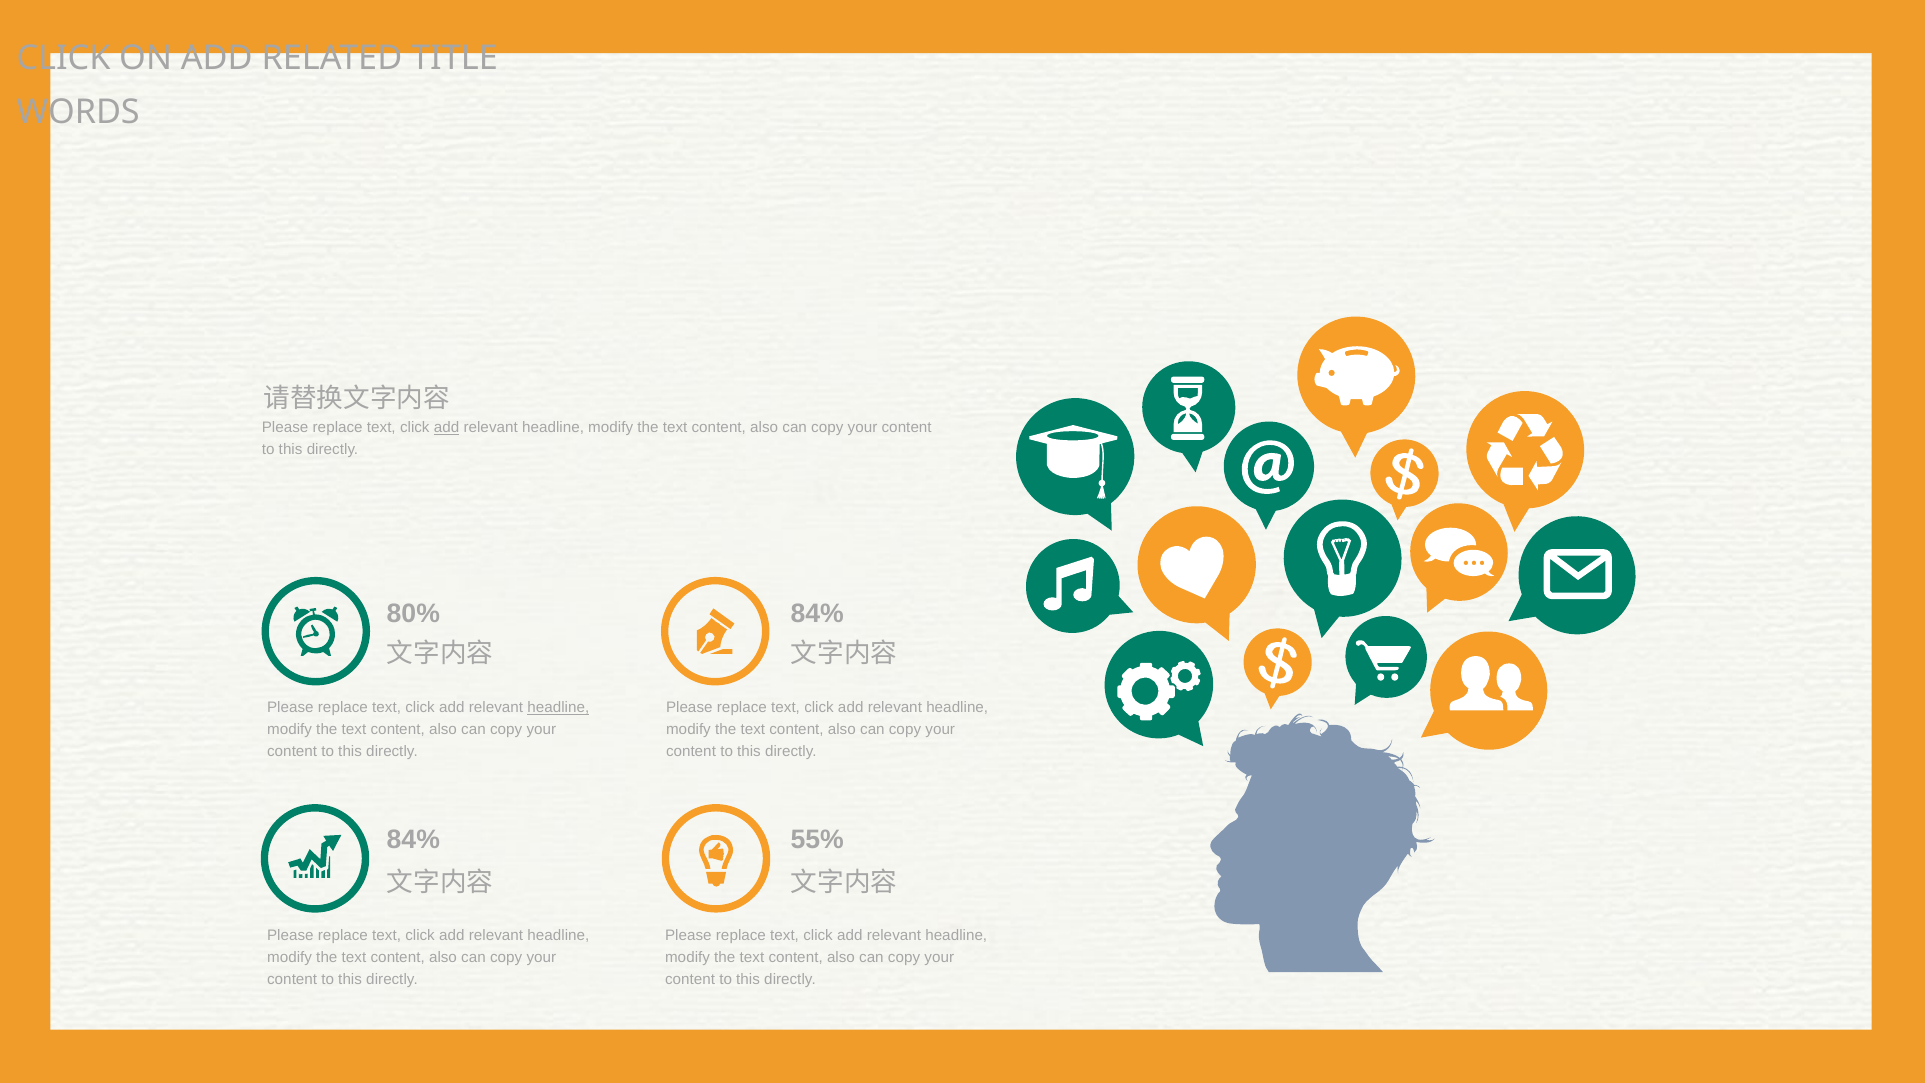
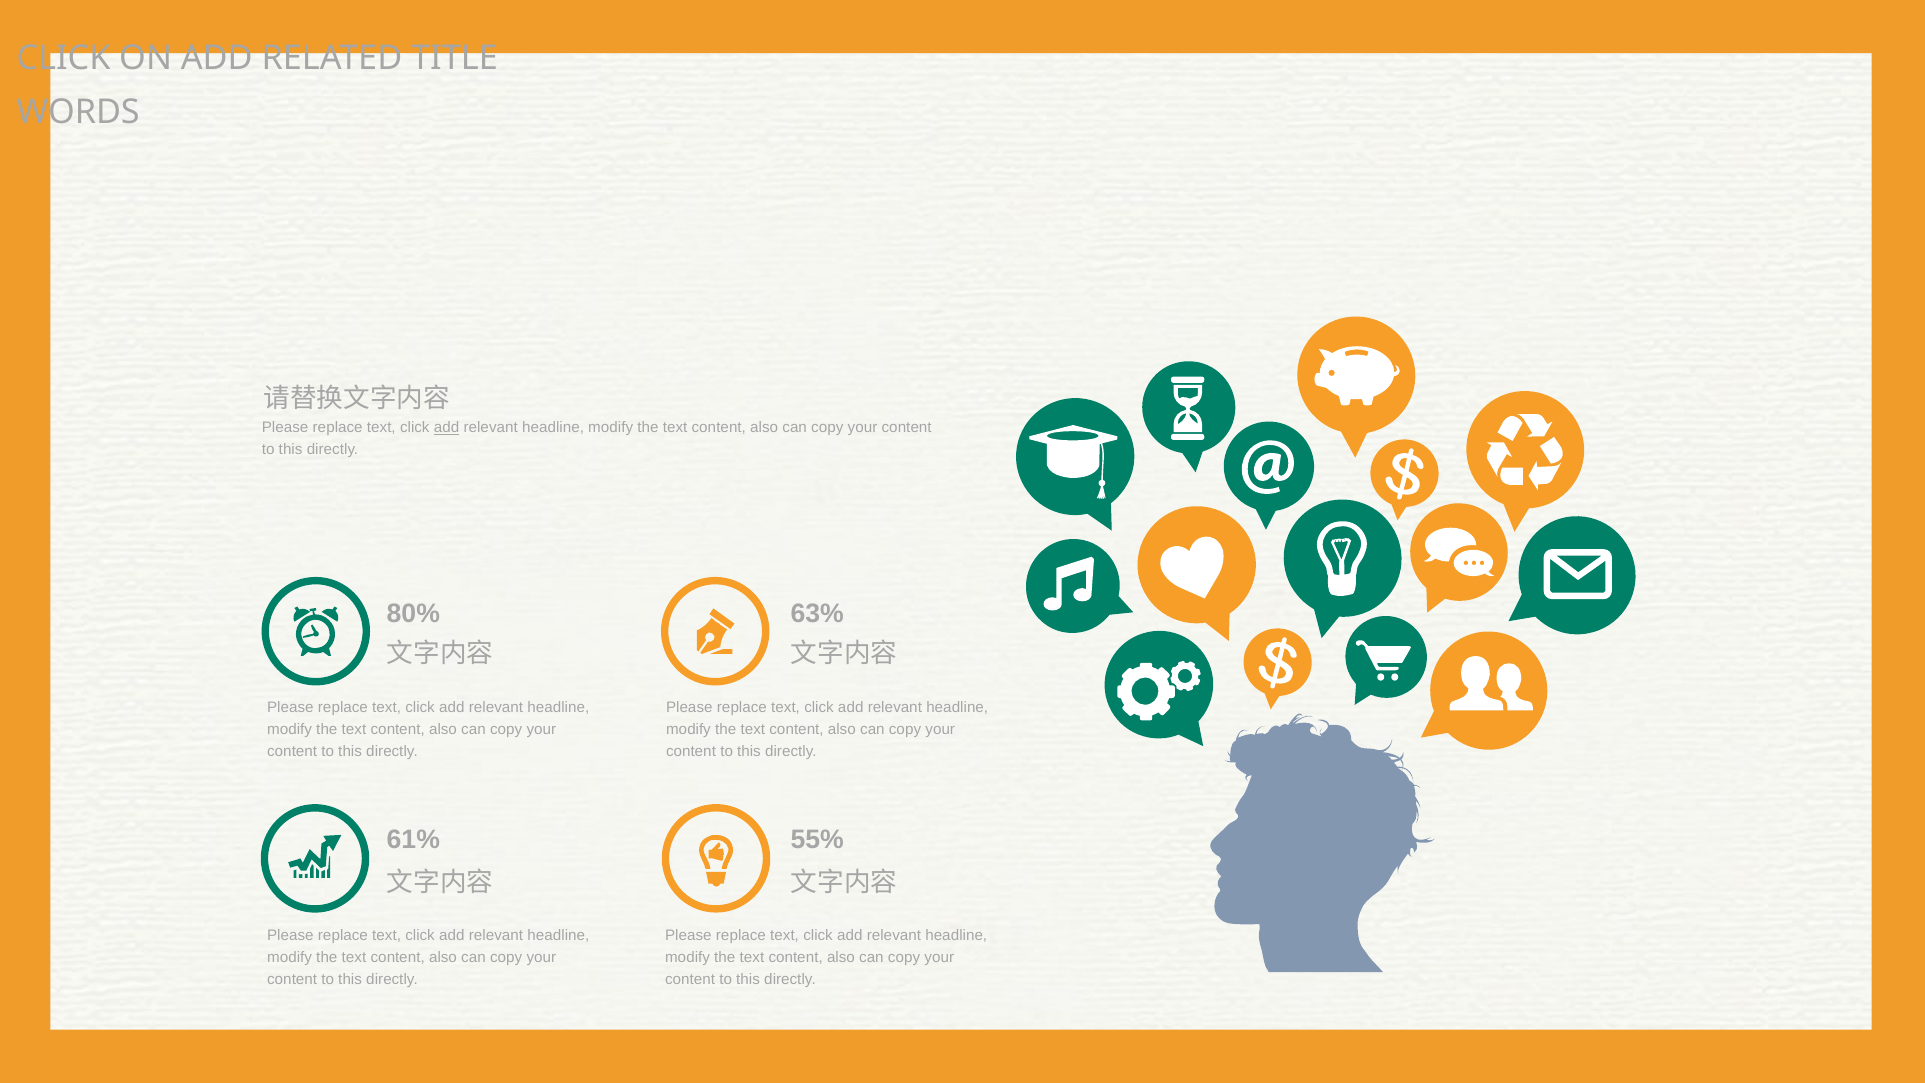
84%: 84% -> 63% (817, 614)
headline underline: present -> none (558, 707)
84%: 84% -> 61% (413, 840)
